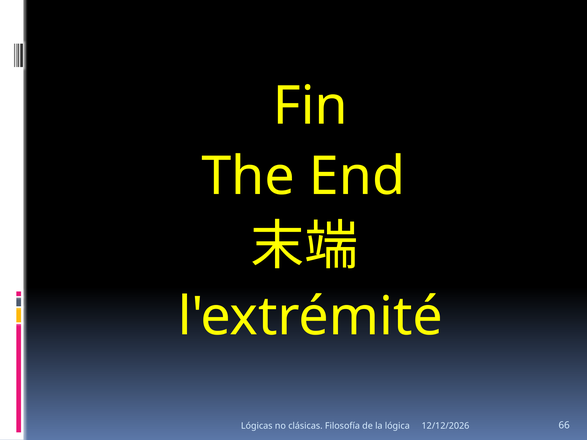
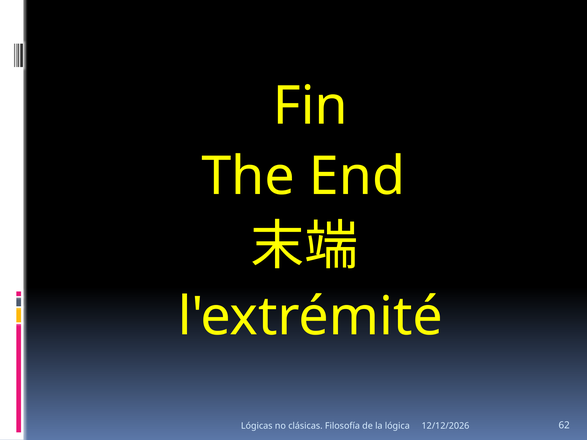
66: 66 -> 62 (564, 426)
